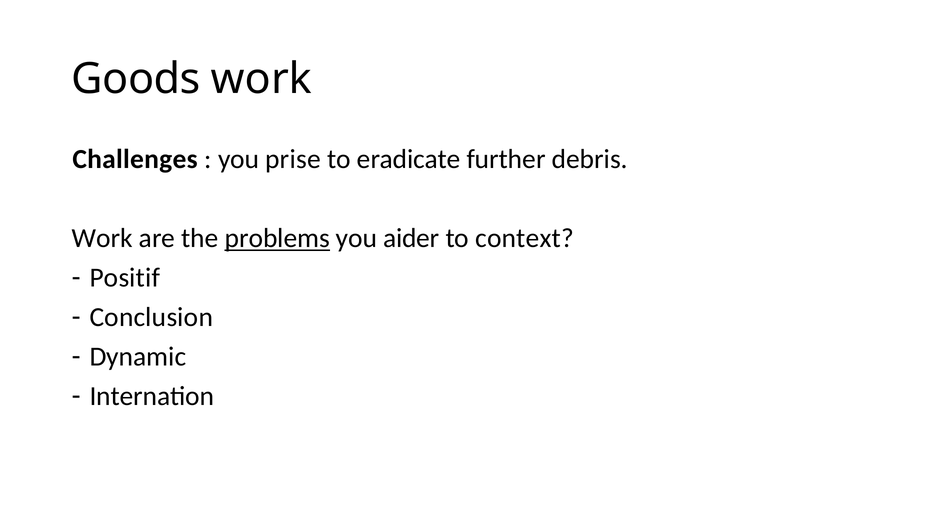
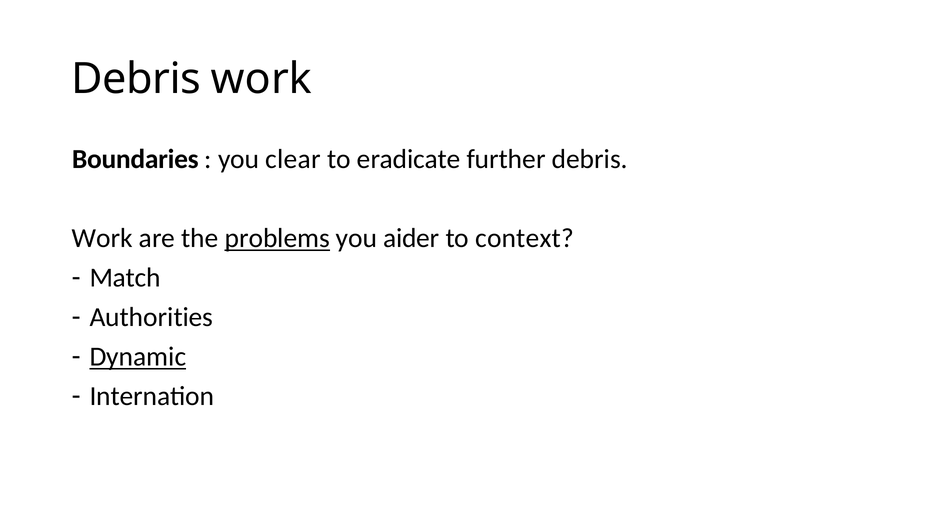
Goods: Goods -> Debris (136, 79)
Challenges: Challenges -> Boundaries (135, 159)
prise: prise -> clear (293, 159)
Positif: Positif -> Match (125, 278)
Conclusion: Conclusion -> Authorities (151, 318)
Dynamic underline: none -> present (138, 357)
